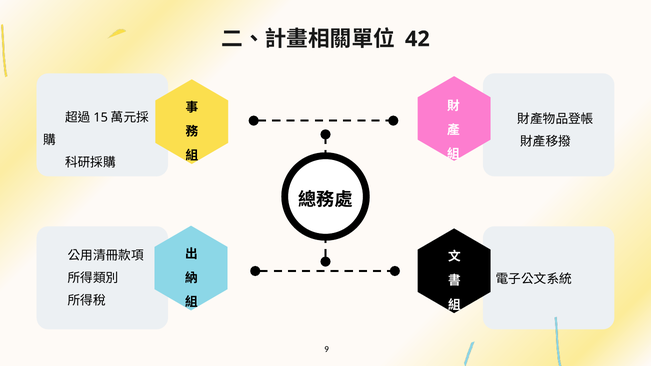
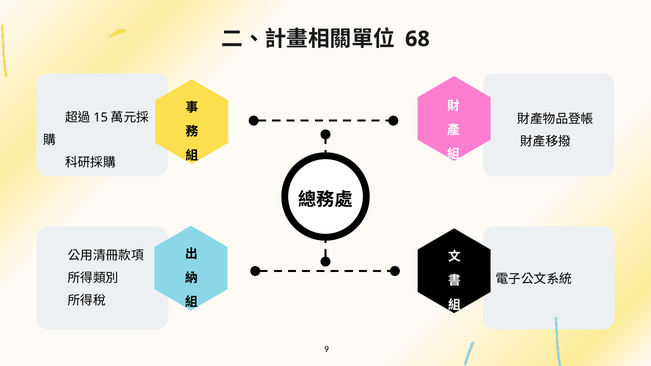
42: 42 -> 68 (417, 39)
